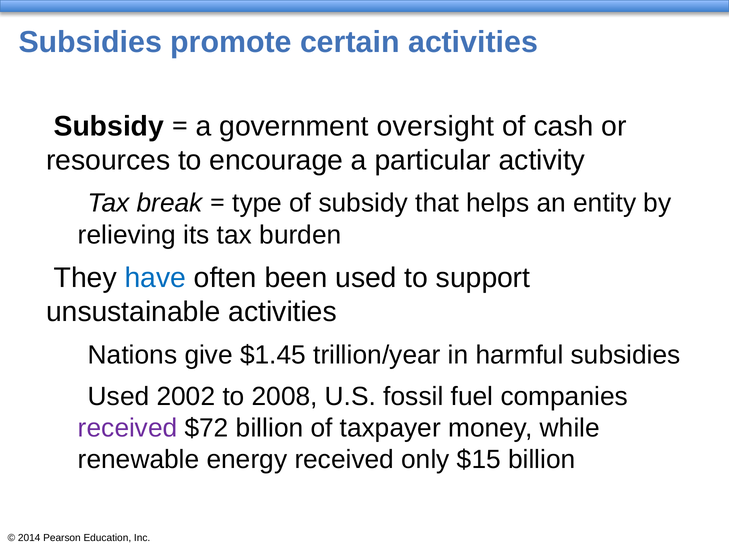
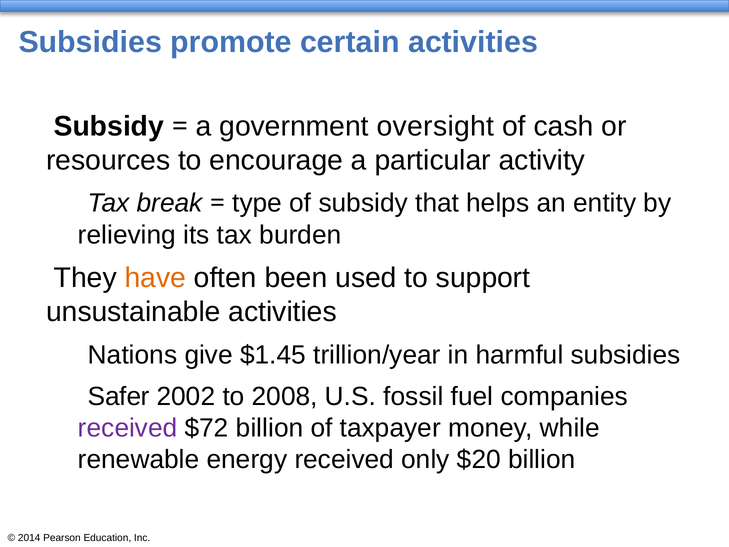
have colour: blue -> orange (155, 278)
Used: Used -> Safer (119, 396)
$15: $15 -> $20 (479, 460)
